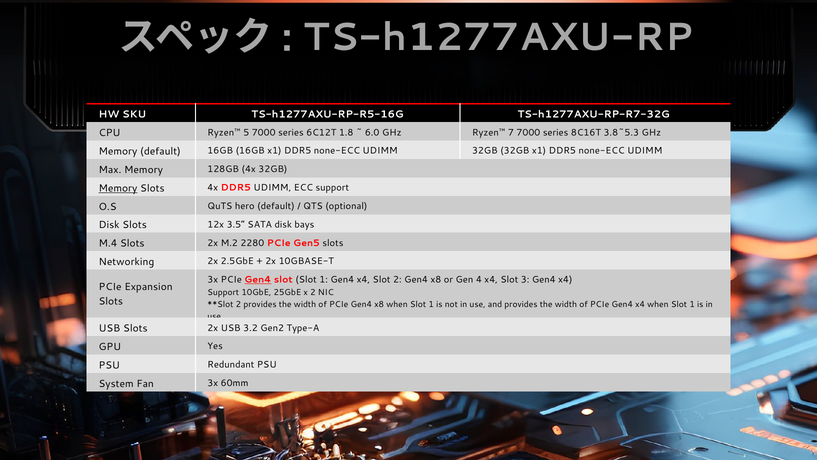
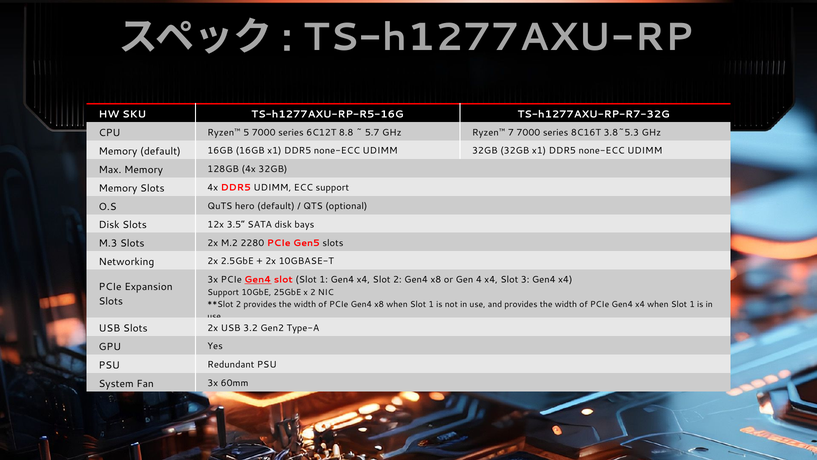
1.8: 1.8 -> 8.8 (346, 132)
6.0: 6.0 -> 5.7 (372, 132)
Memory underline: present -> none (118, 188)
M.4: M.4 -> M.3 (108, 243)
